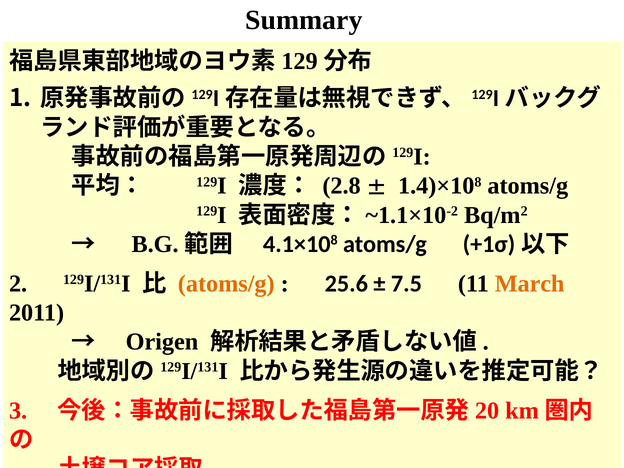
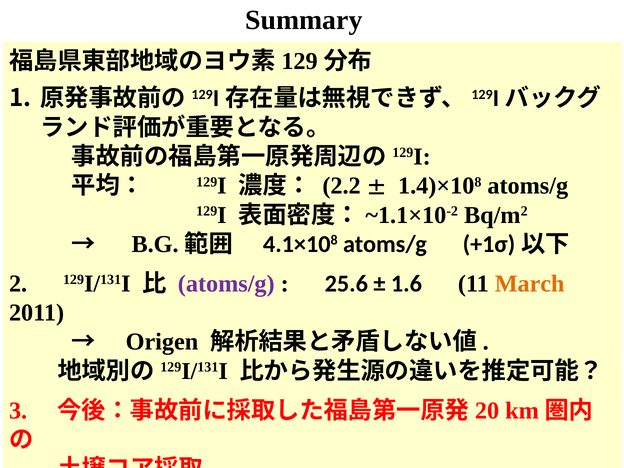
2.8: 2.8 -> 2.2 (342, 186)
atoms/g colour: orange -> purple (226, 284)
7.5: 7.5 -> 1.6 (406, 284)
